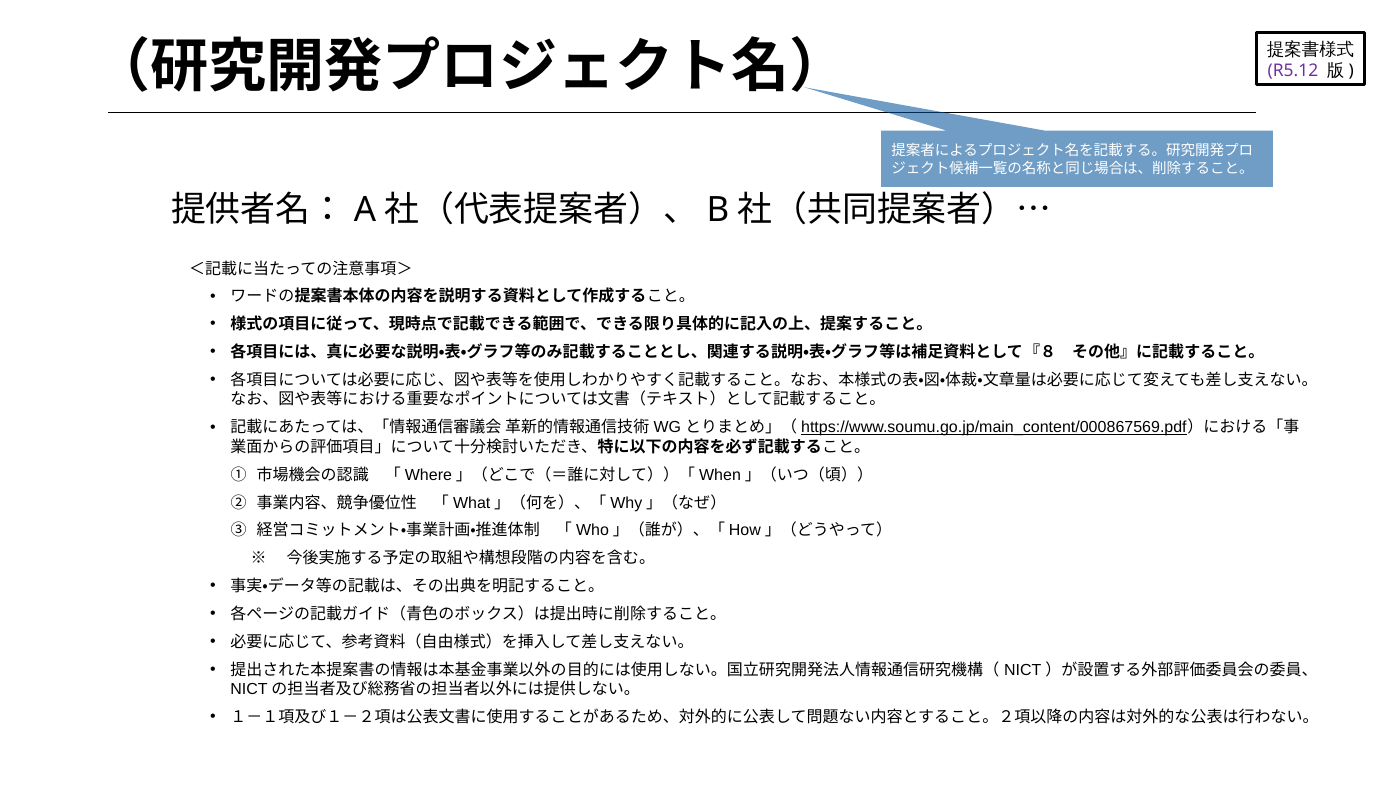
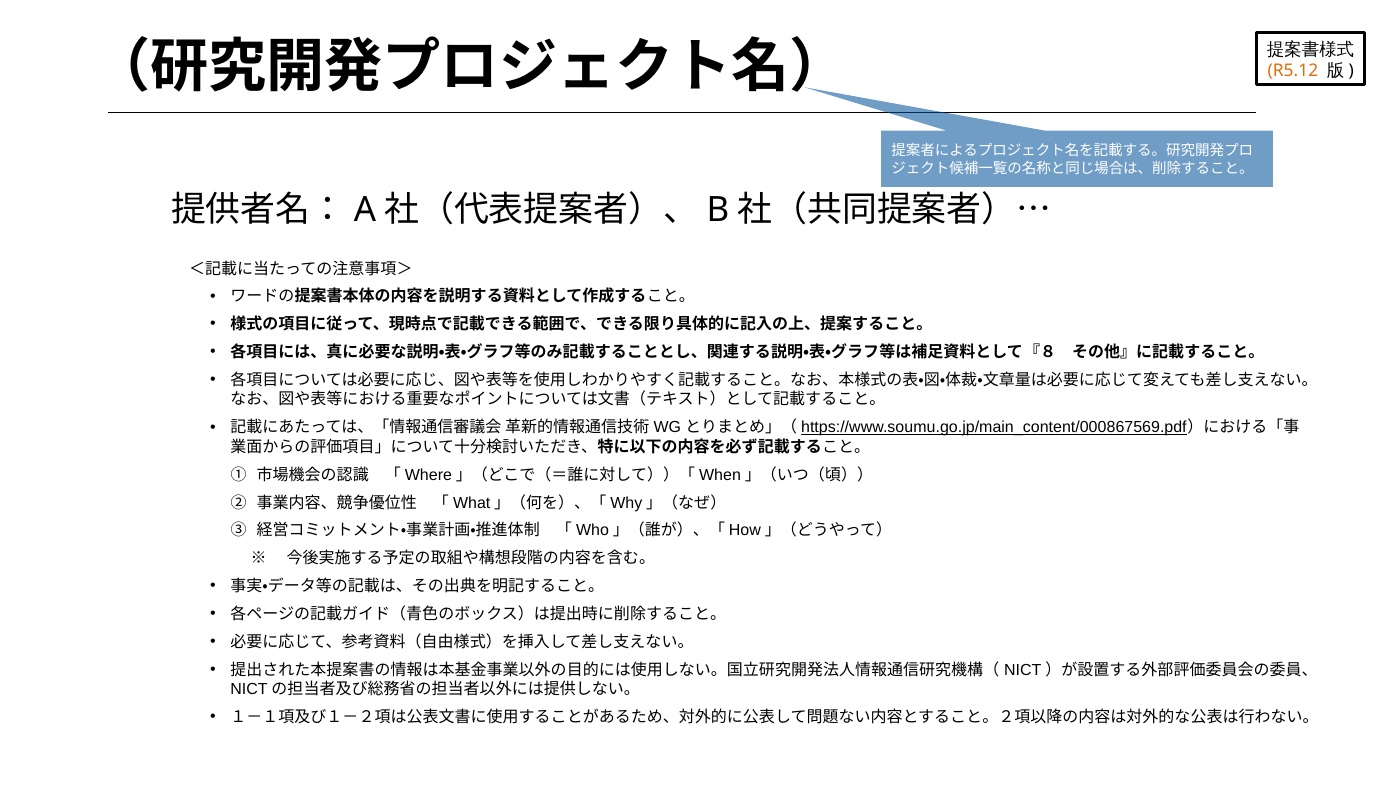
R5.12 colour: purple -> orange (1293, 70)
